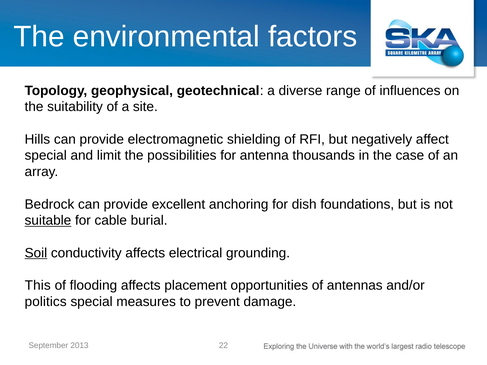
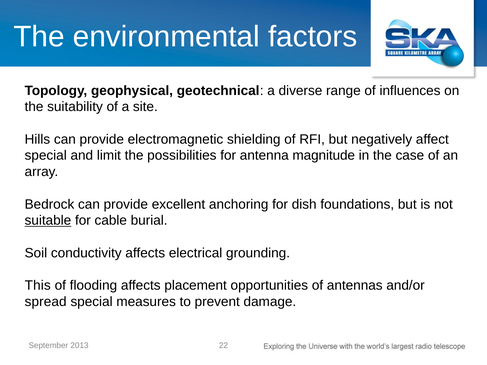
thousands: thousands -> magnitude (324, 156)
Soil underline: present -> none (36, 253)
politics: politics -> spread (46, 302)
